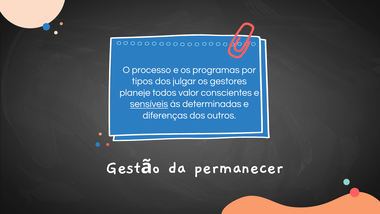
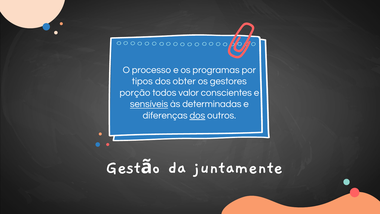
julgar: julgar -> obter (184, 81)
planeje: planeje -> porção (135, 93)
dos underline: none -> present (197, 115)
permanecer: permanecer -> juntamente (238, 167)
